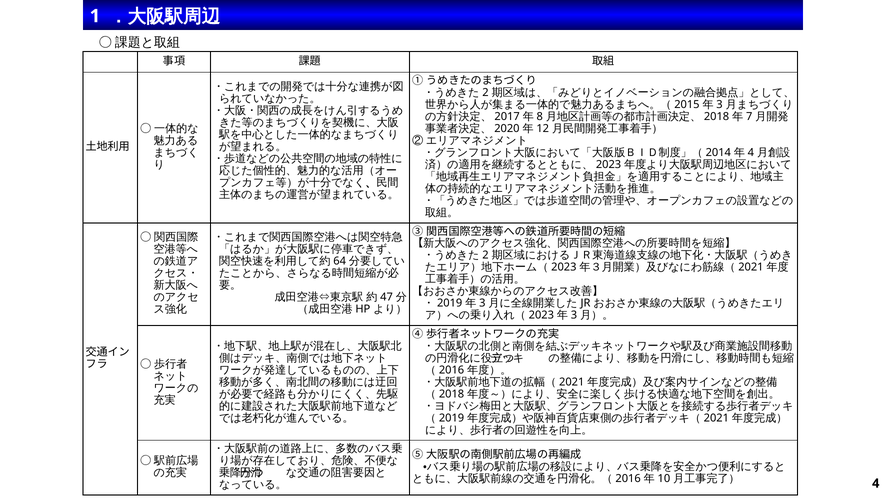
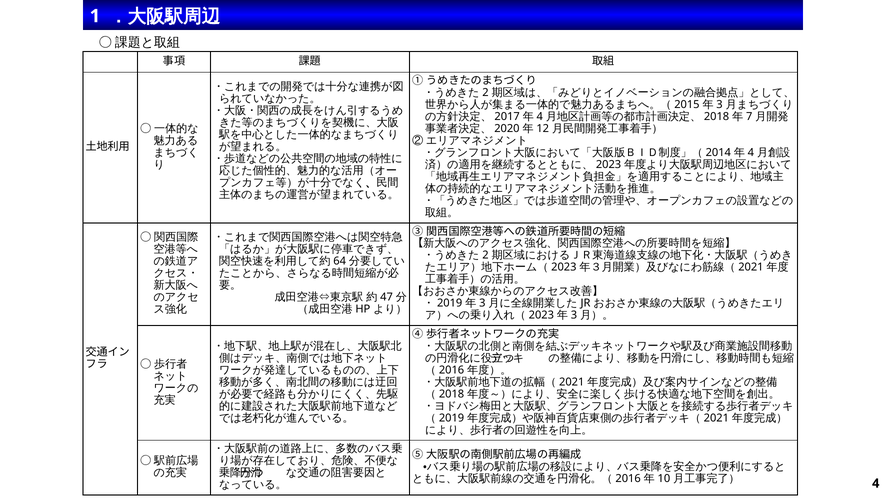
8: 8 -> 4 (540, 117)
